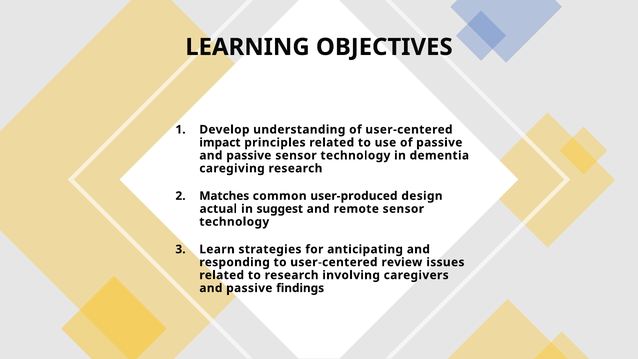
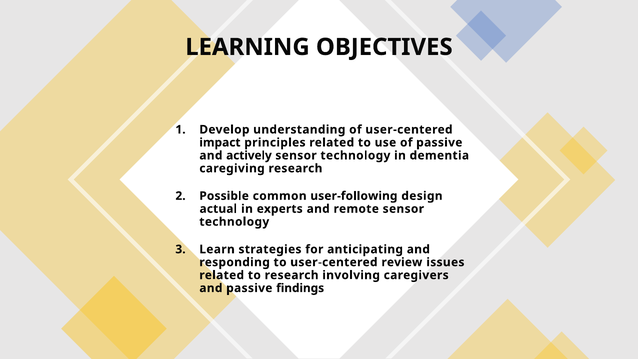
passive: passive -> actively (249, 155)
Matches: Matches -> Possible (224, 196)
user-produced: user-produced -> user-following (354, 196)
suggest: suggest -> experts (280, 209)
